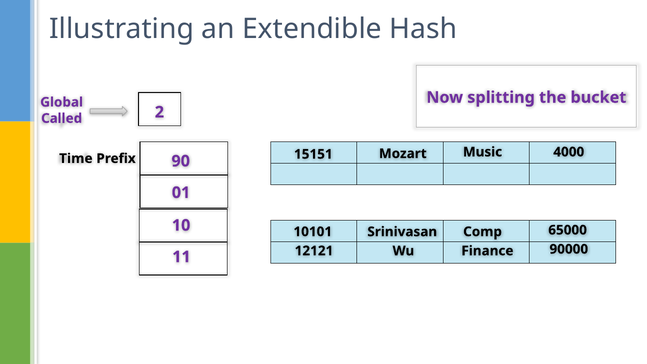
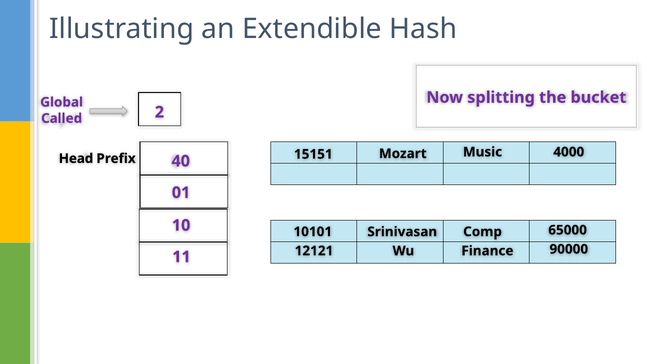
Time: Time -> Head (76, 158)
90: 90 -> 40 (181, 161)
